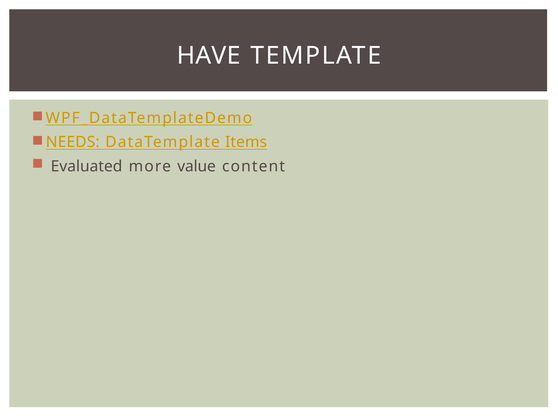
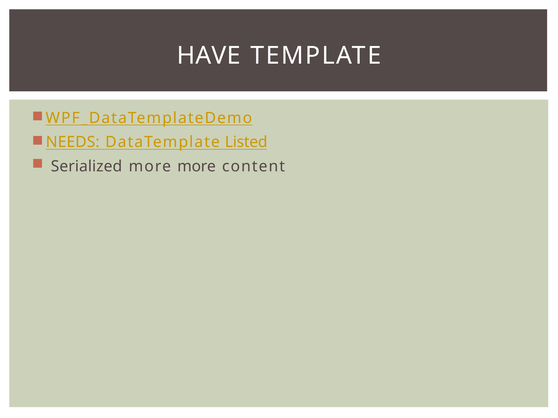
Items: Items -> Listed (246, 142)
Evaluated: Evaluated -> Serialized (86, 167)
more value: value -> more (197, 167)
